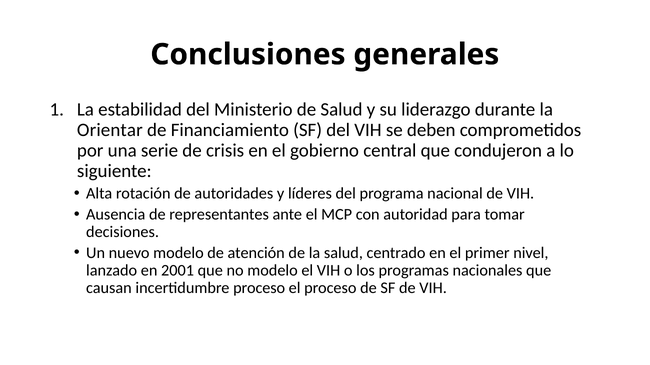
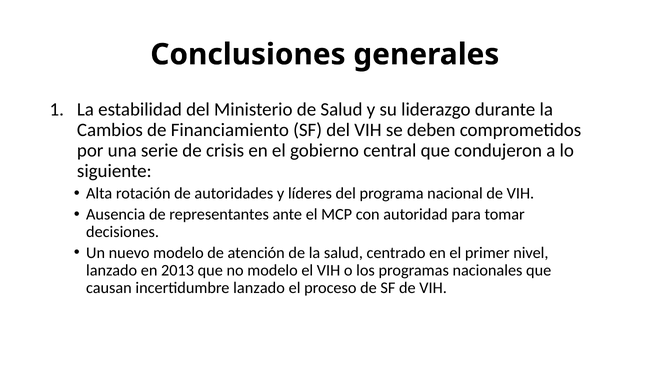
Orientar: Orientar -> Cambios (110, 130)
2001: 2001 -> 2013 (178, 271)
incertidumbre proceso: proceso -> lanzado (259, 288)
